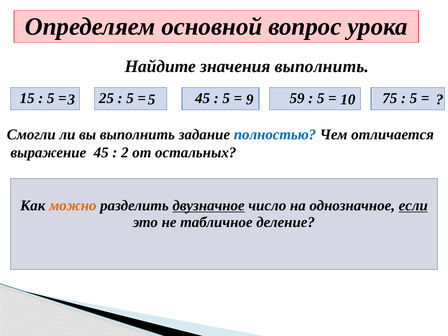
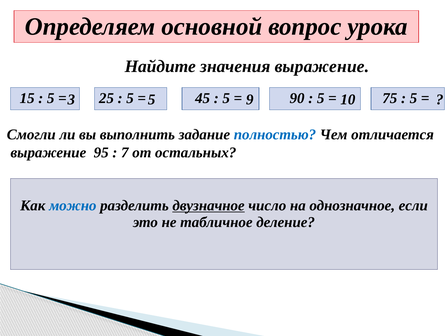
значения выполнить: выполнить -> выражение (322, 66)
59: 59 -> 90 (297, 98)
выражение 45: 45 -> 95 (101, 153)
2: 2 -> 7 (125, 153)
можно colour: orange -> blue (73, 206)
если underline: present -> none (413, 206)
